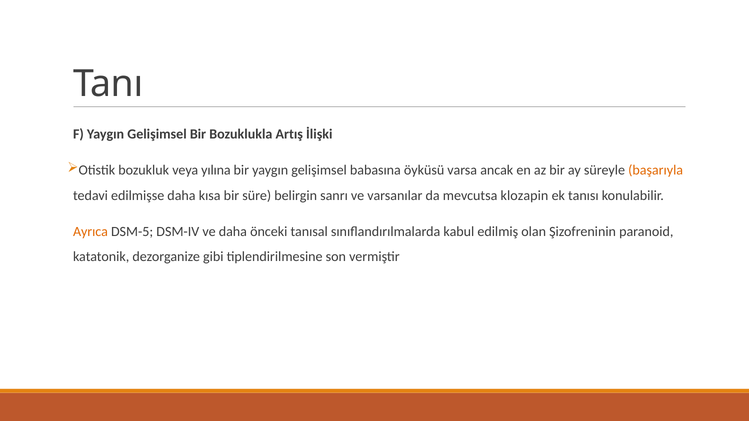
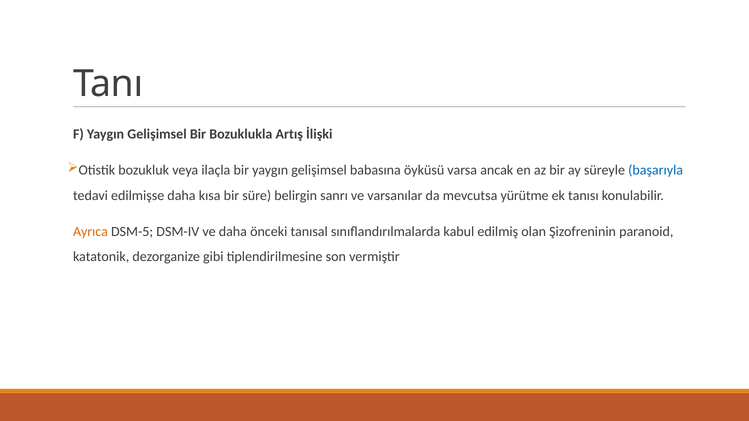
yılına: yılına -> ilaçla (216, 170)
başarıyla colour: orange -> blue (656, 170)
klozapin: klozapin -> yürütme (525, 196)
